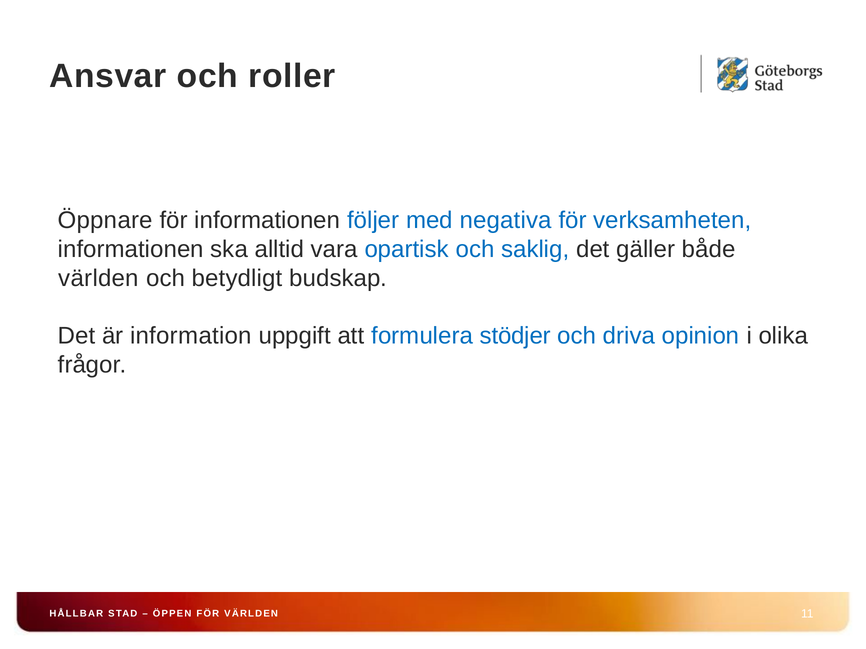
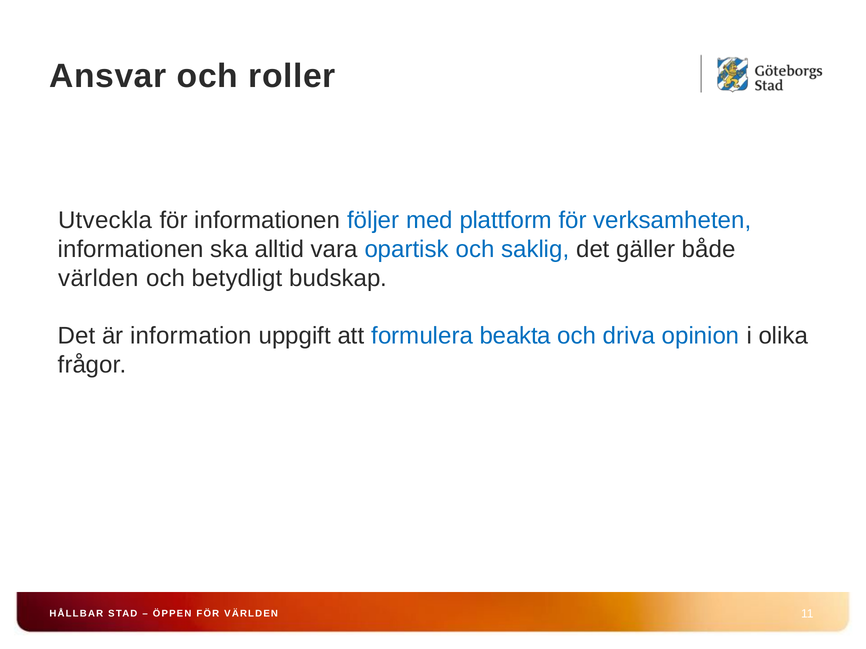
Öppnare: Öppnare -> Utveckla (105, 221)
negativa: negativa -> plattform (506, 221)
stödjer: stödjer -> beakta (515, 336)
